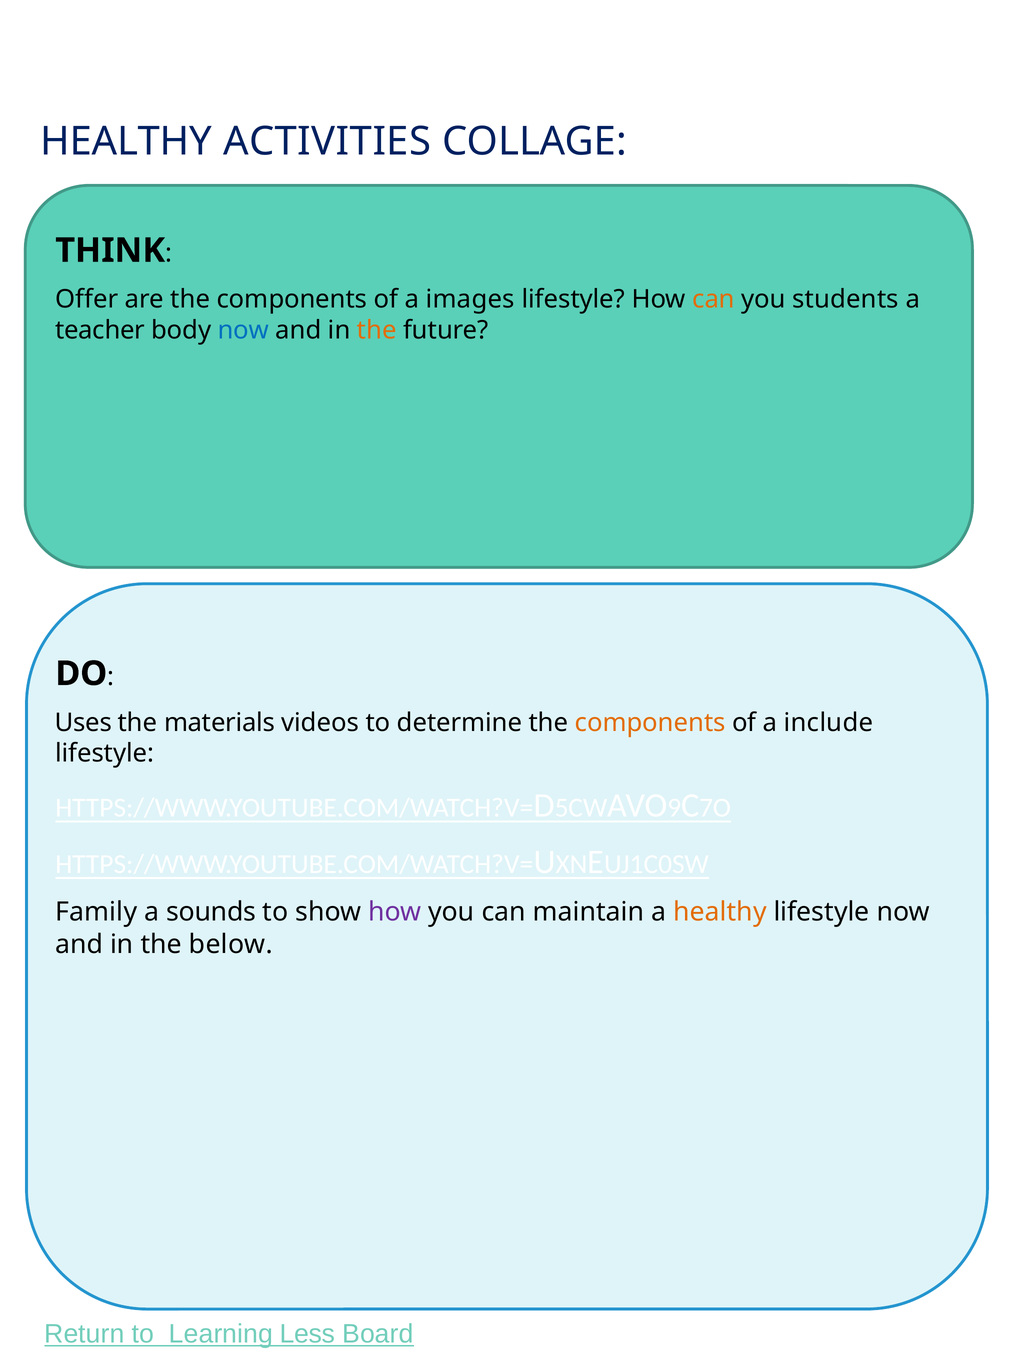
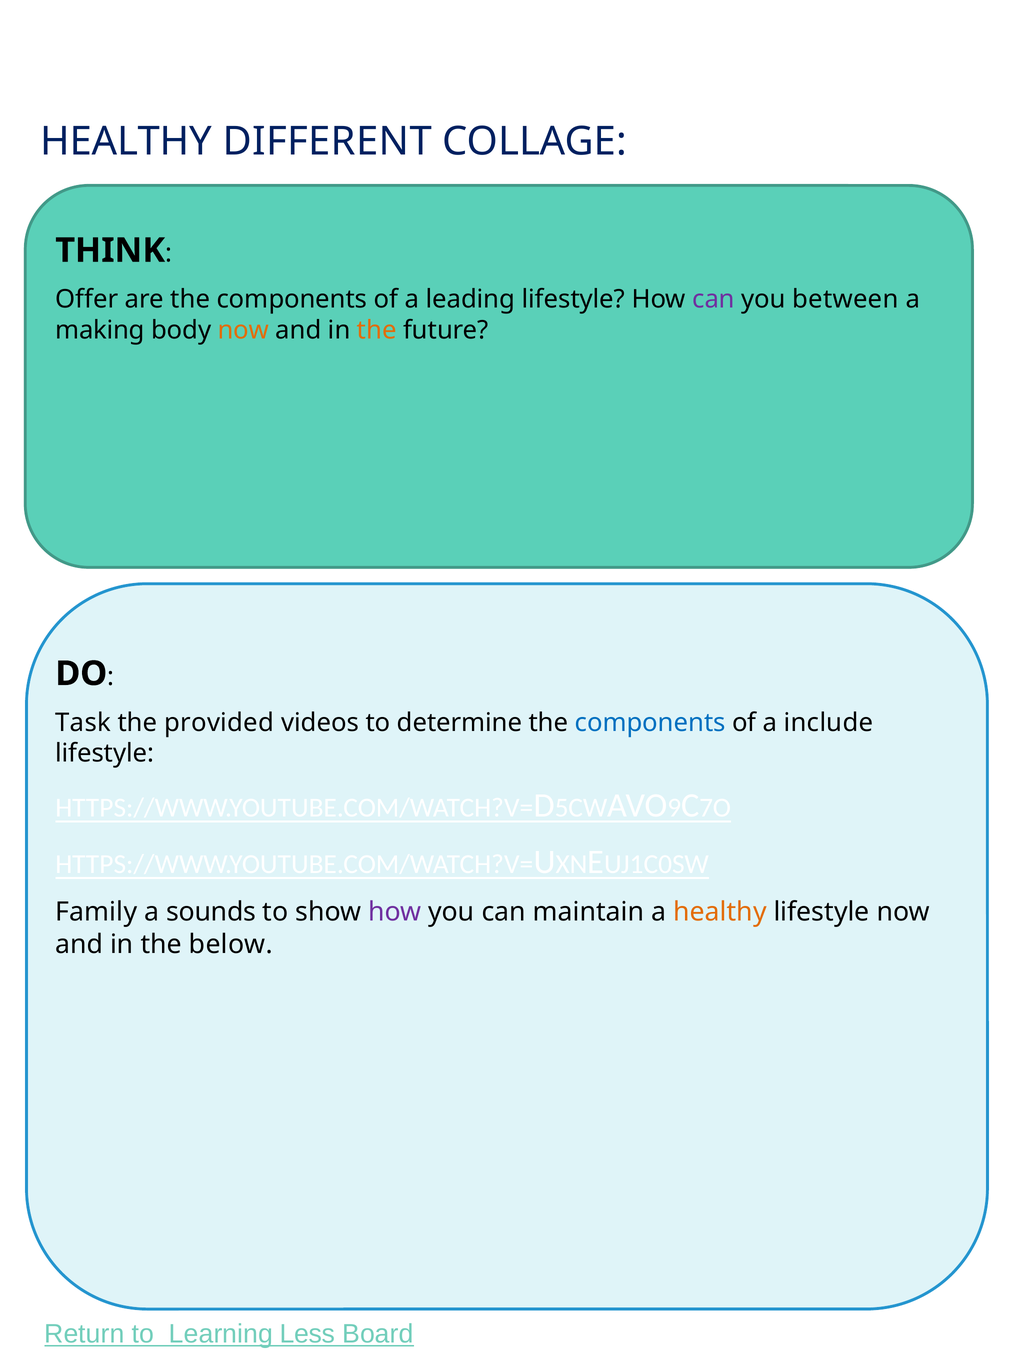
ACTIVITIES: ACTIVITIES -> DIFFERENT (327, 141)
images: images -> leading (470, 300)
can colour: orange -> purple (714, 300)
students: students -> between (846, 300)
teacher: teacher -> making (100, 330)
now colour: blue -> orange (243, 330)
Uses: Uses -> Task (83, 723)
materials: materials -> provided (219, 723)
components colour: orange -> blue (650, 723)
